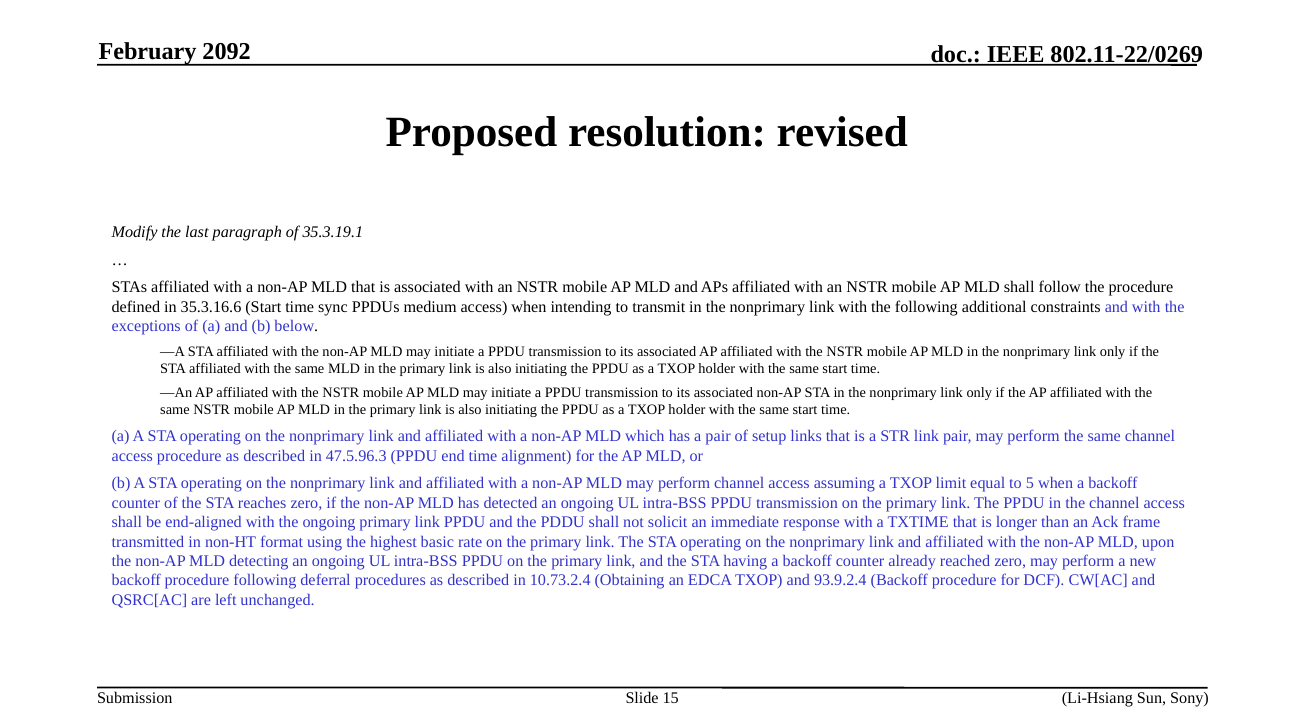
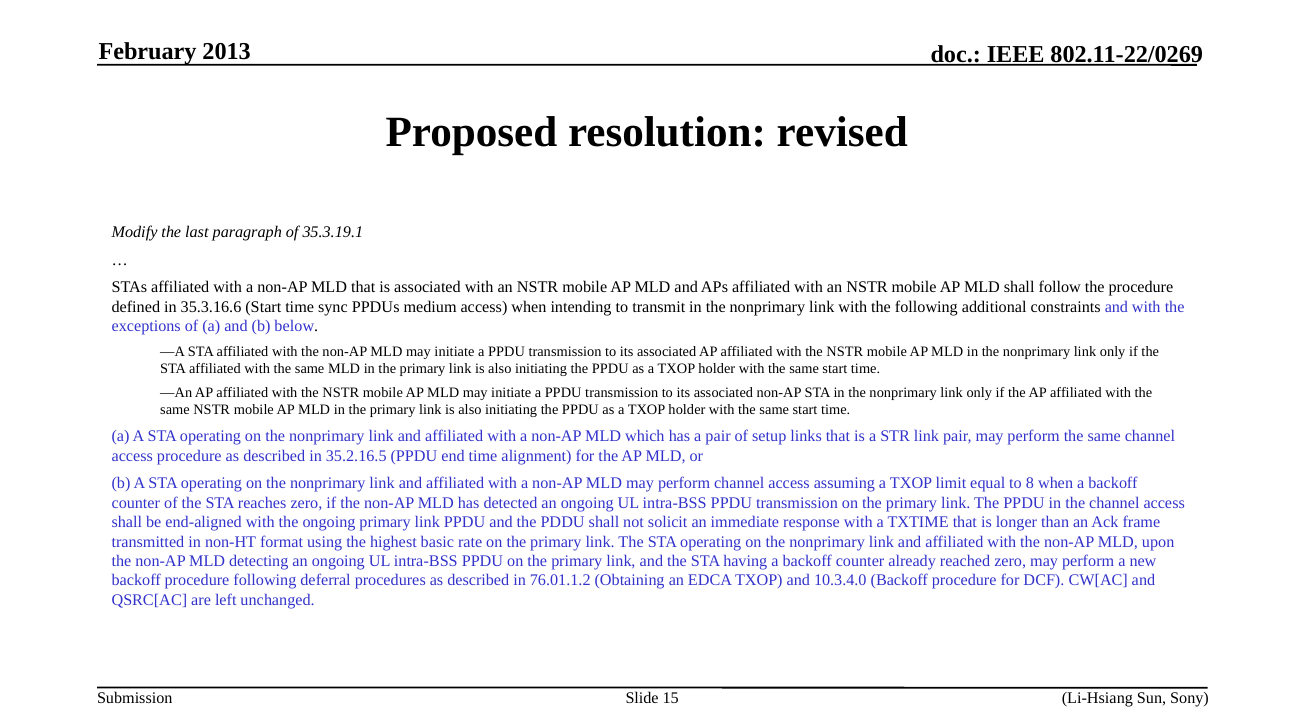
2092: 2092 -> 2013 (227, 52)
47.5.96.3: 47.5.96.3 -> 35.2.16.5 (356, 456)
5: 5 -> 8 (1030, 483)
10.73.2.4: 10.73.2.4 -> 76.01.1.2 (560, 581)
93.9.2.4: 93.9.2.4 -> 10.3.4.0 (840, 581)
